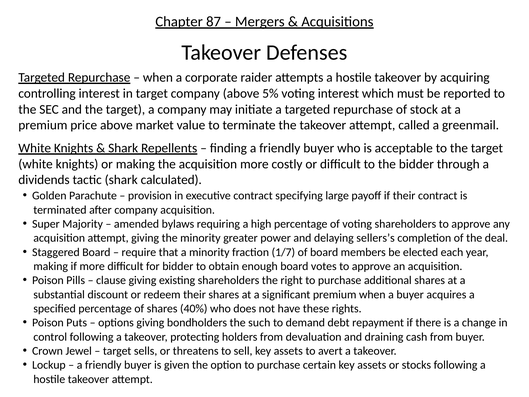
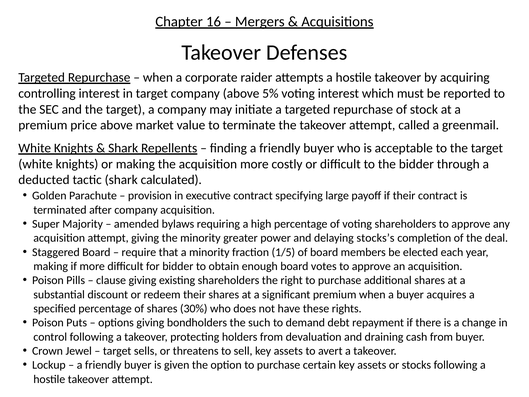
87: 87 -> 16 (214, 22)
dividends: dividends -> deducted (44, 180)
sellers’s: sellers’s -> stocks’s (376, 238)
1/7: 1/7 -> 1/5 (283, 252)
40%: 40% -> 30% (194, 308)
